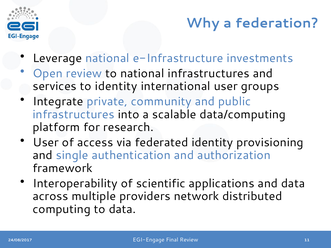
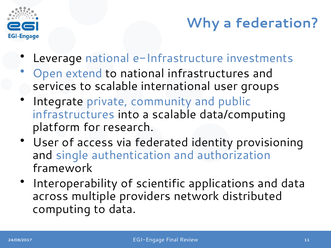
Open review: review -> extend (84, 73)
to identity: identity -> scalable (116, 86)
